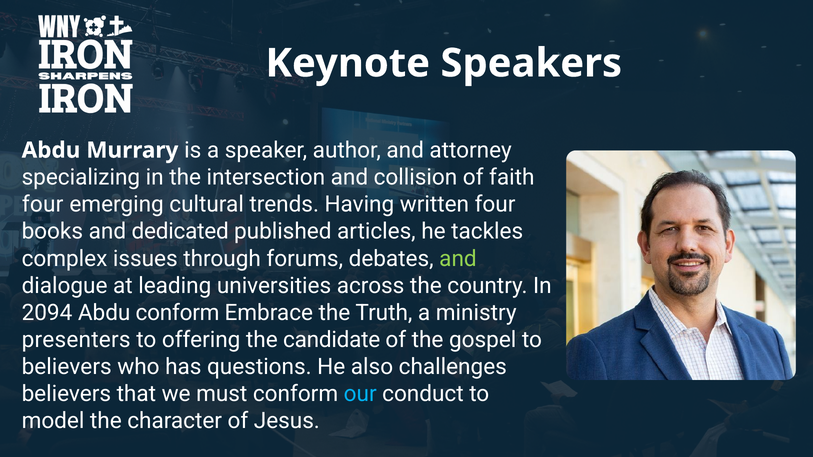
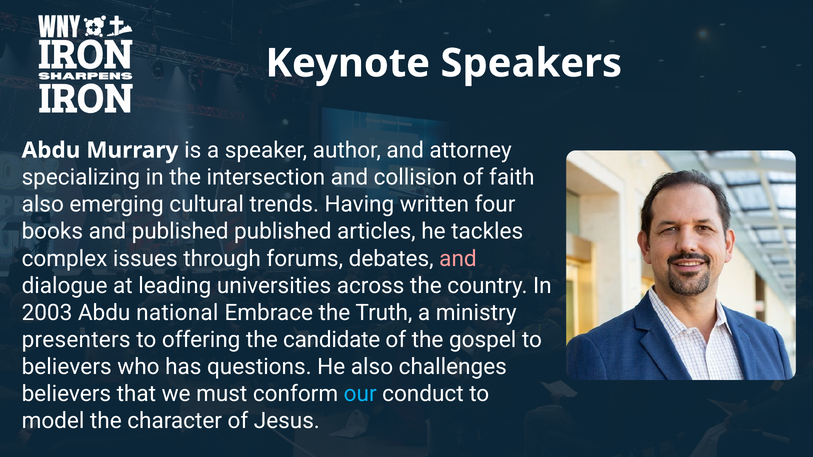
four: four -> also (43, 205)
and dedicated: dedicated -> published (180, 232)
and colour: light green -> pink (458, 259)
2094: 2094 -> 2003 (47, 313)
Abdu conform: conform -> national (177, 313)
